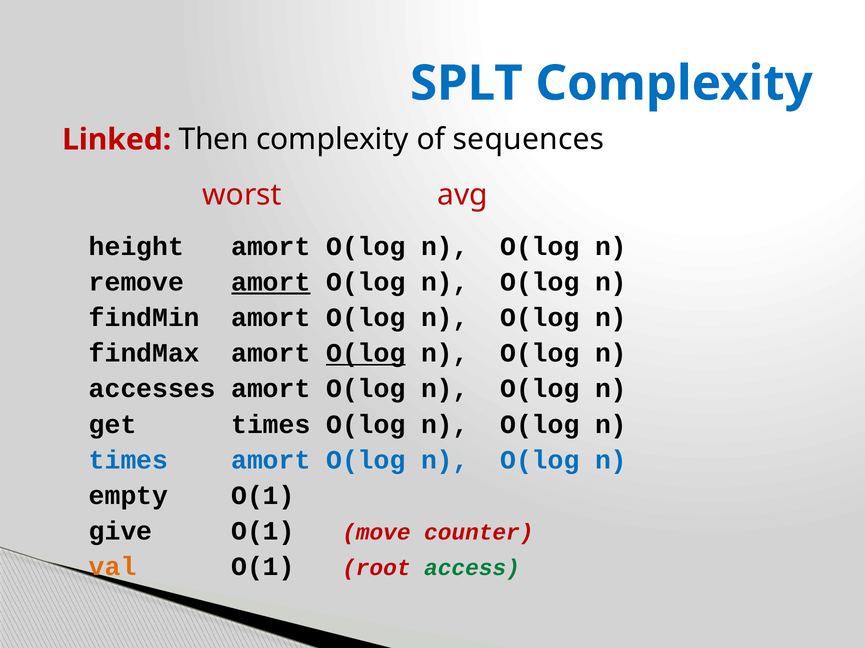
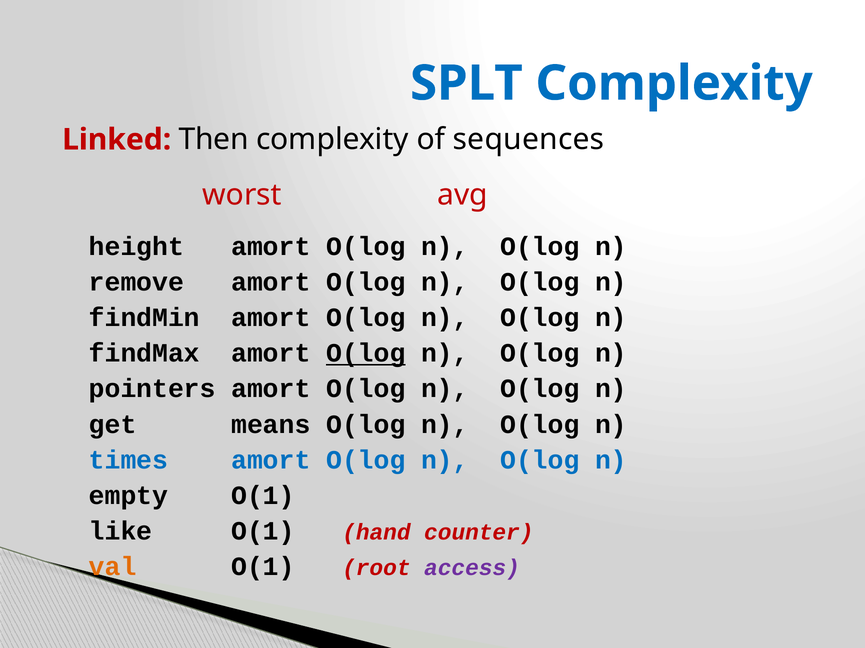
amort underline: present -> none (271, 282)
accesses: accesses -> pointers (152, 389)
get times: times -> means (271, 425)
give: give -> like (121, 532)
move: move -> hand (376, 533)
access colour: green -> purple (472, 568)
